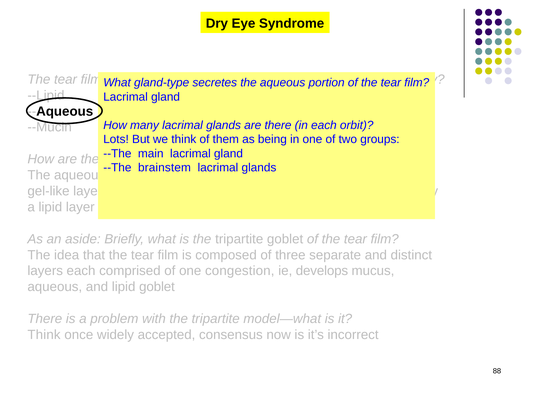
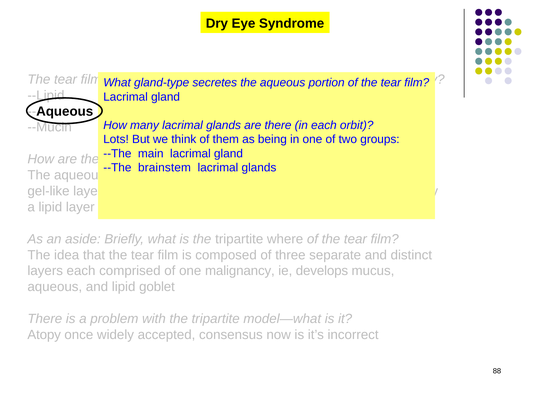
tripartite goblet: goblet -> where (285, 239)
congestion: congestion -> malignancy (240, 271)
Think: Think -> Atopy (44, 335)
